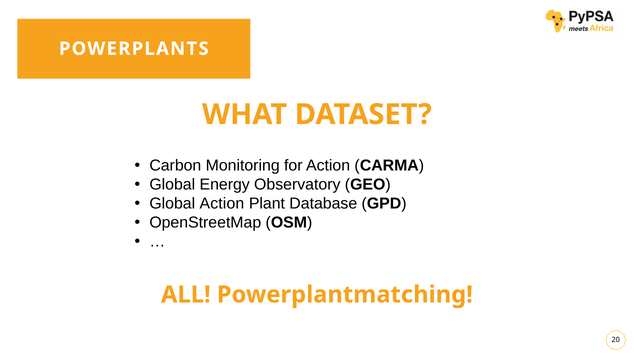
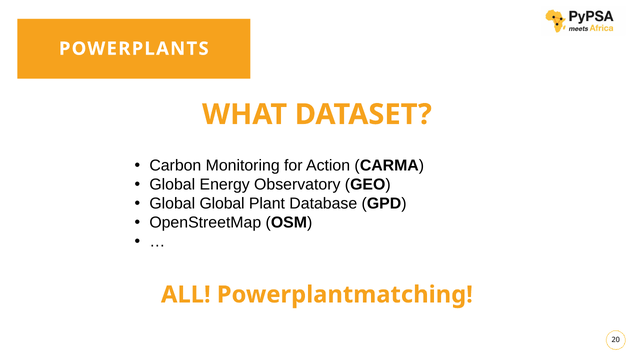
Global Action: Action -> Global (222, 204)
